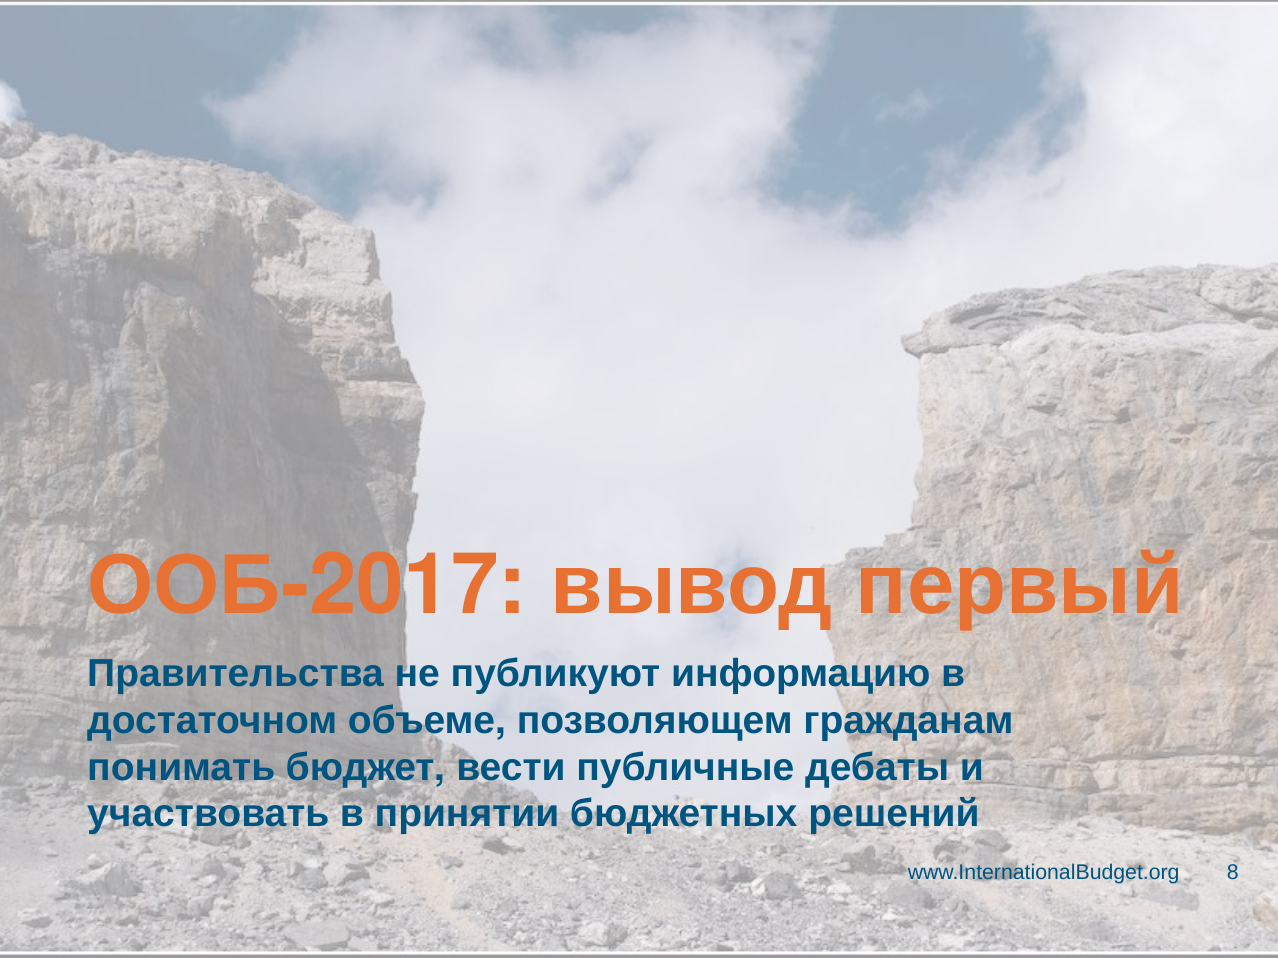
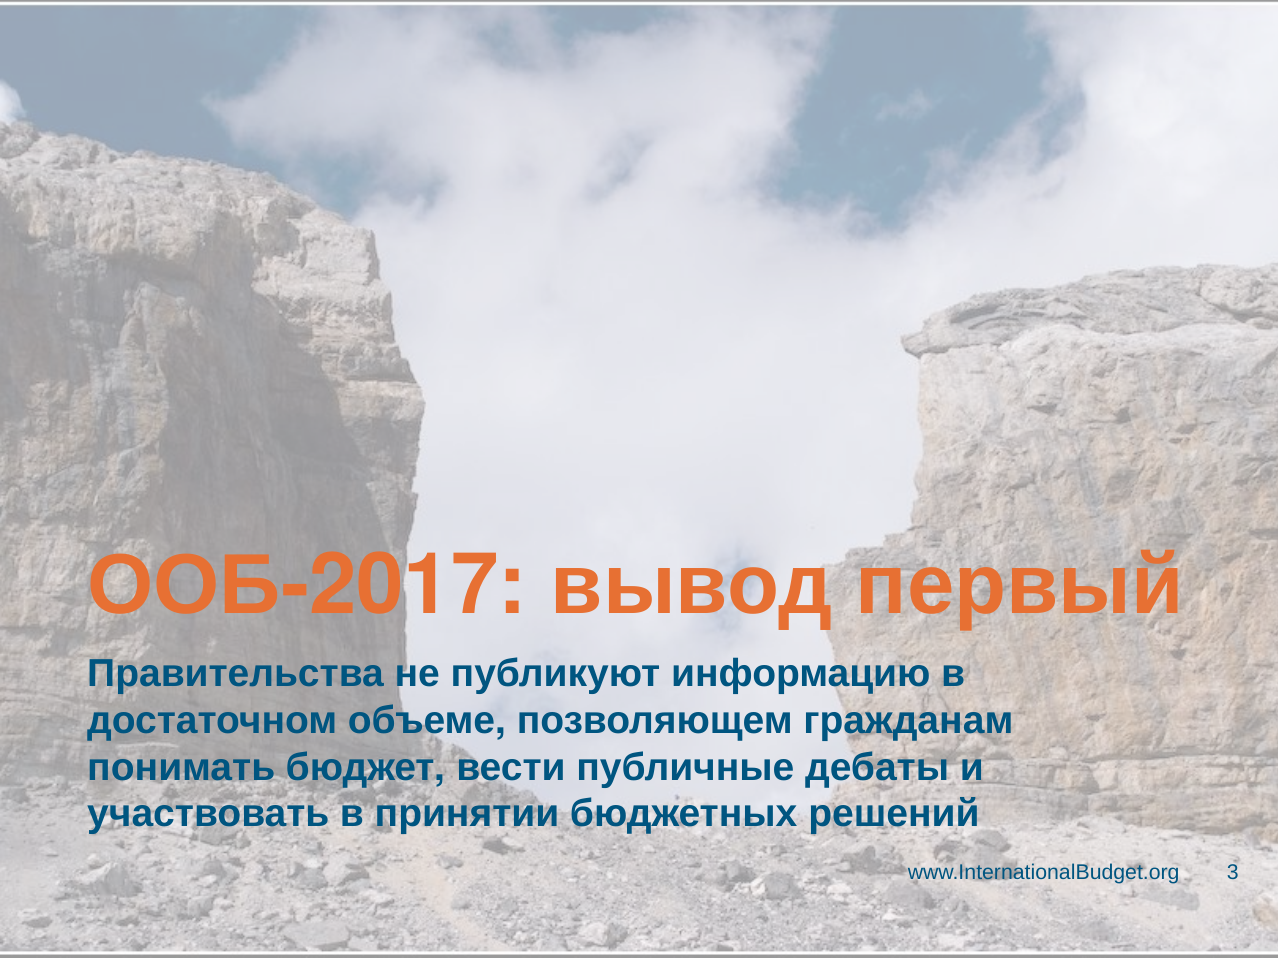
8: 8 -> 3 (1233, 873)
